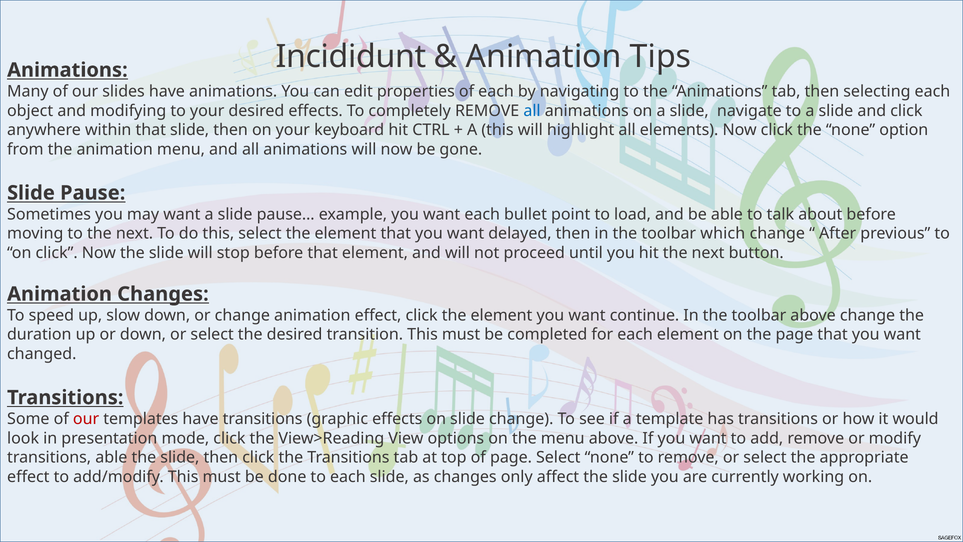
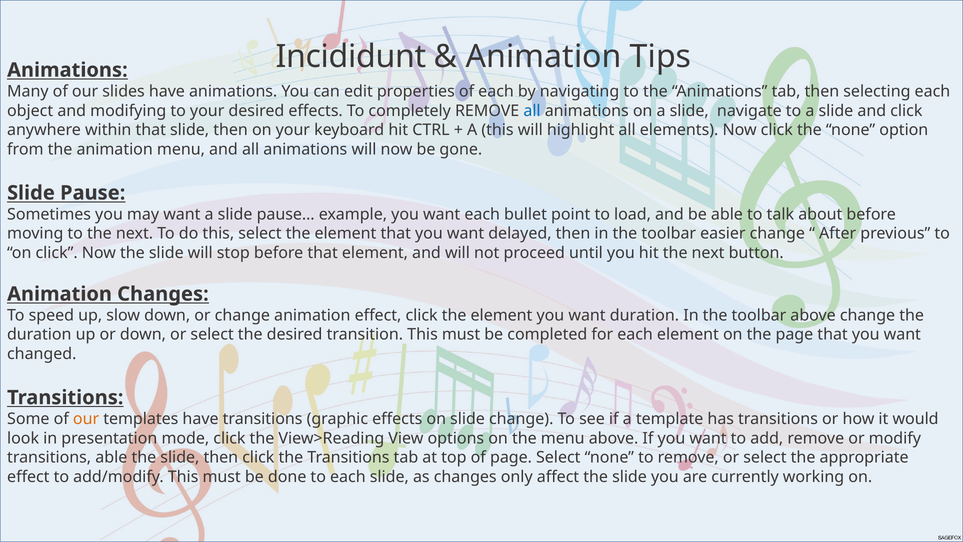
which: which -> easier (723, 233)
want continue: continue -> duration (644, 315)
our colour: red -> orange (86, 419)
